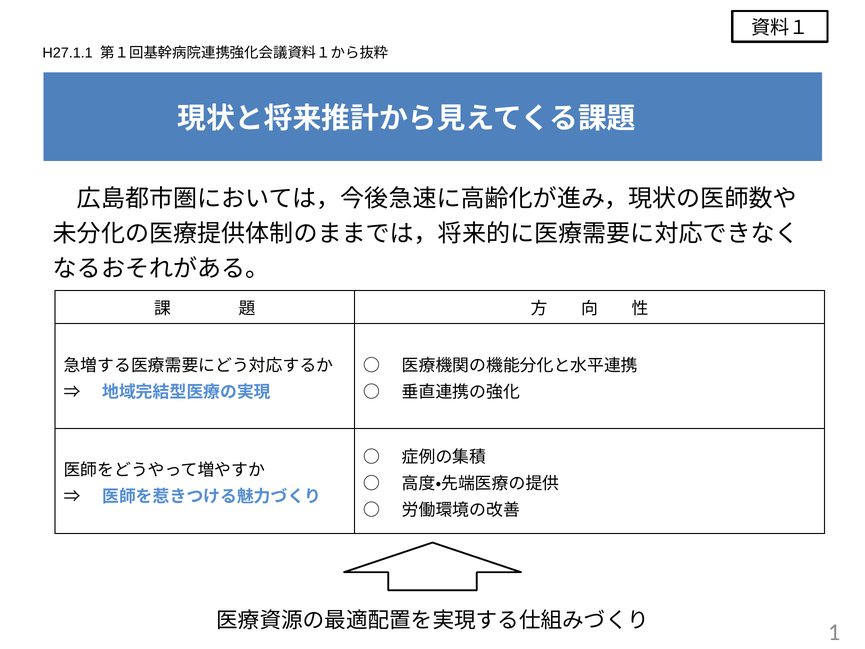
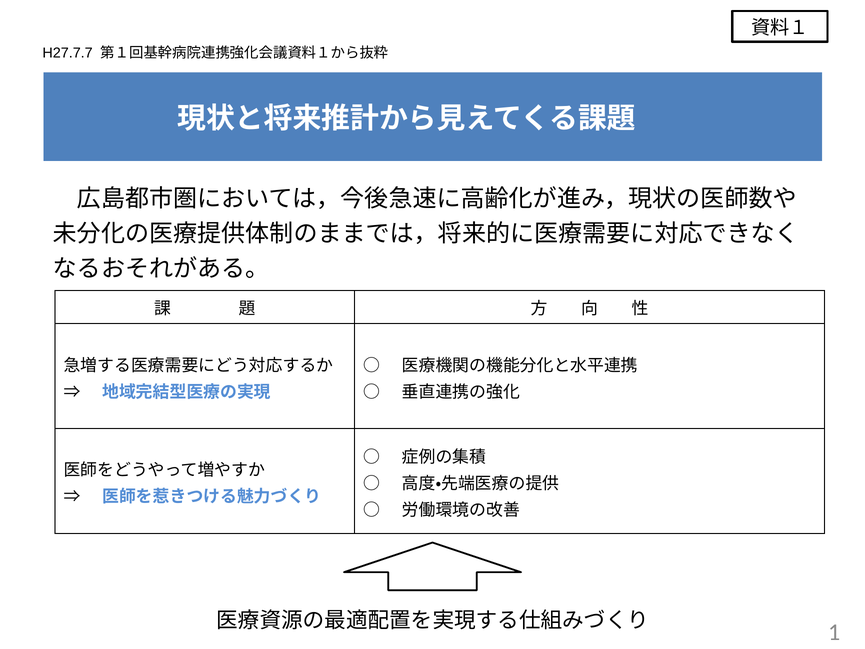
H27.1.1: H27.1.1 -> H27.7.7 (68, 53)
